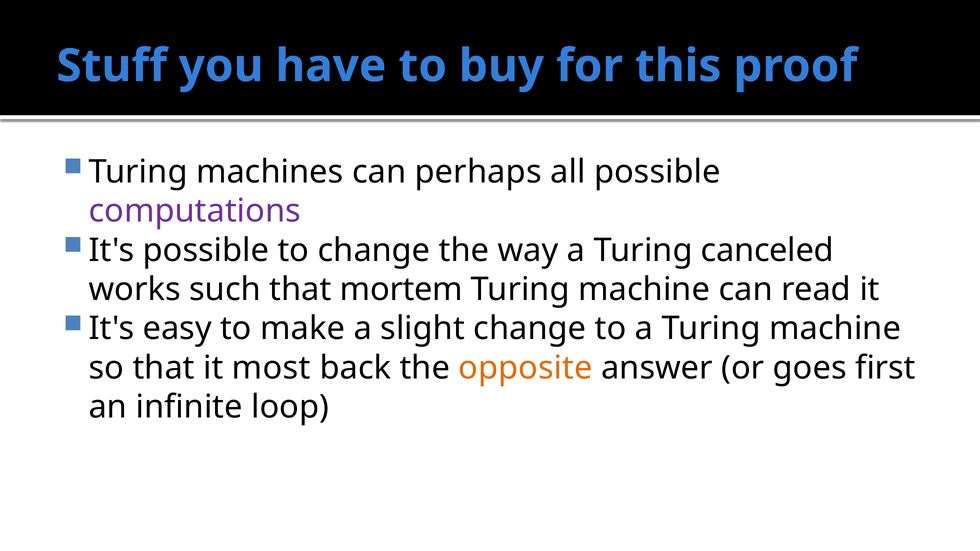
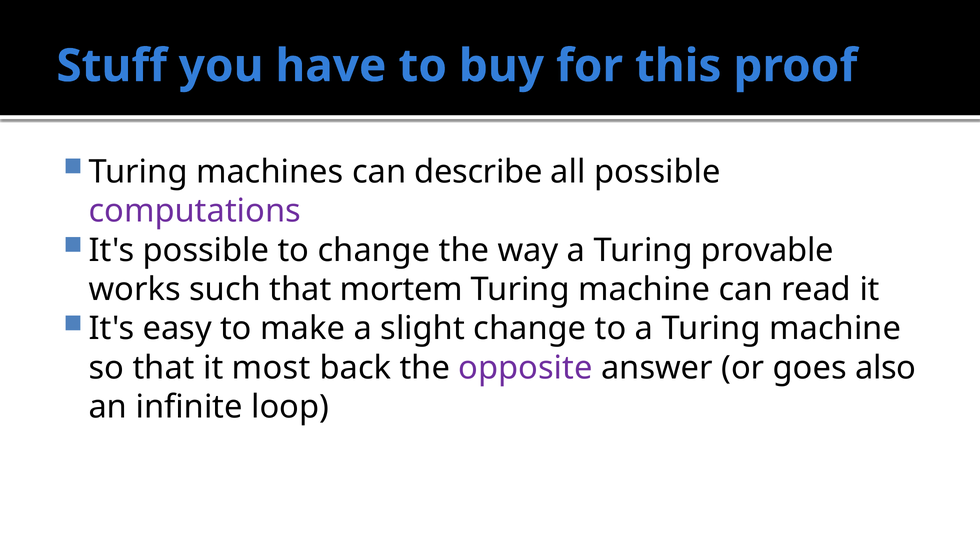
perhaps: perhaps -> describe (478, 172)
canceled: canceled -> provable (767, 250)
opposite colour: orange -> purple (526, 368)
first: first -> also (886, 368)
